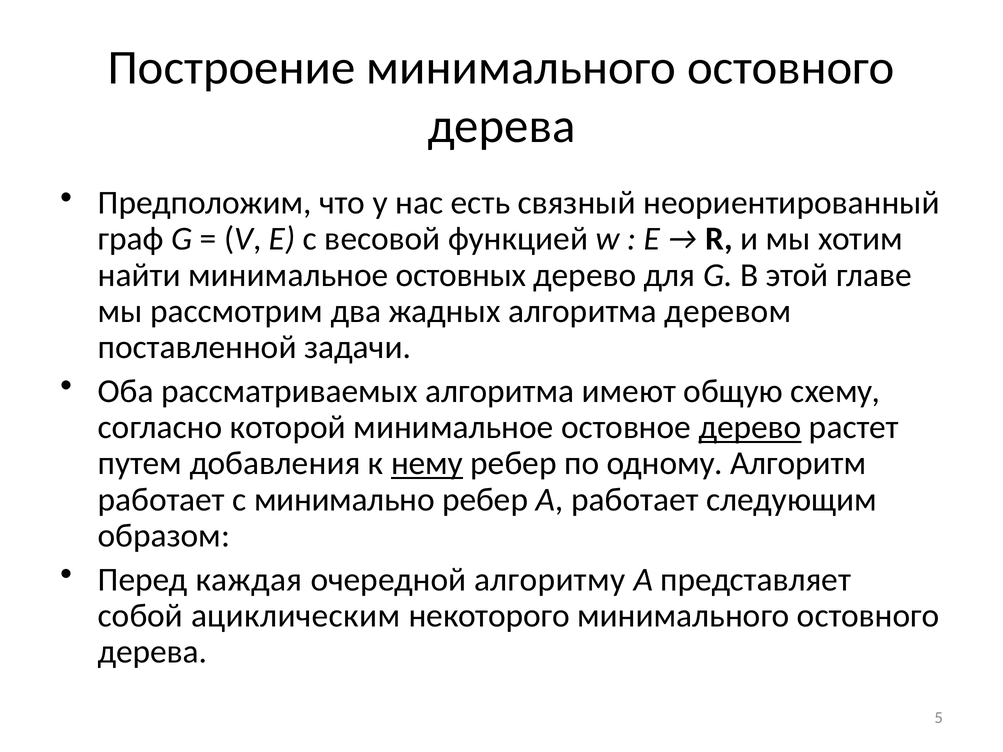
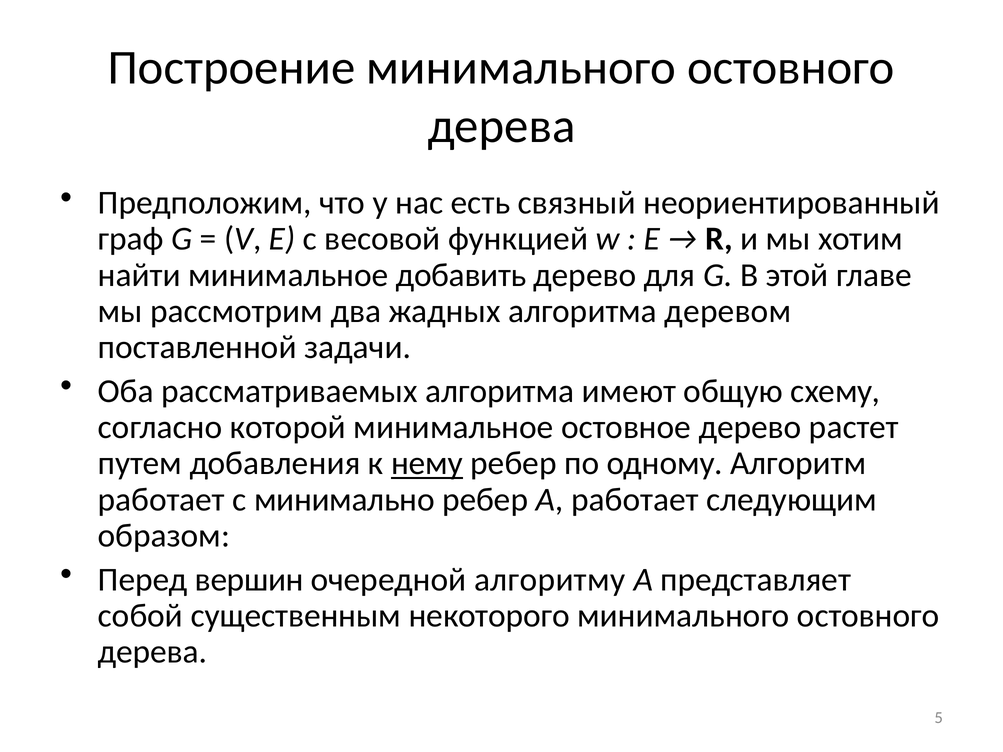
остовных: остовных -> добавить (461, 275)
дерево underline: present -> none (750, 428)
каждая: каждая -> вершин (249, 580)
ациклическим: ациклическим -> существенным (296, 616)
